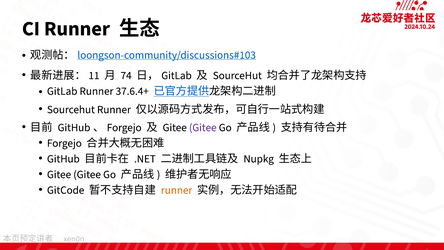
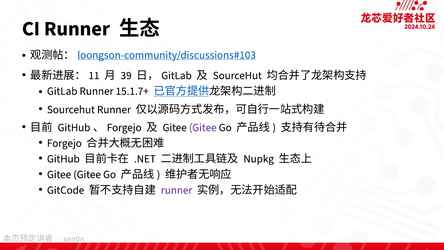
74: 74 -> 39 (126, 75)
37.6.4+: 37.6.4+ -> 15.1.7+ (132, 91)
runner colour: orange -> purple (177, 190)
